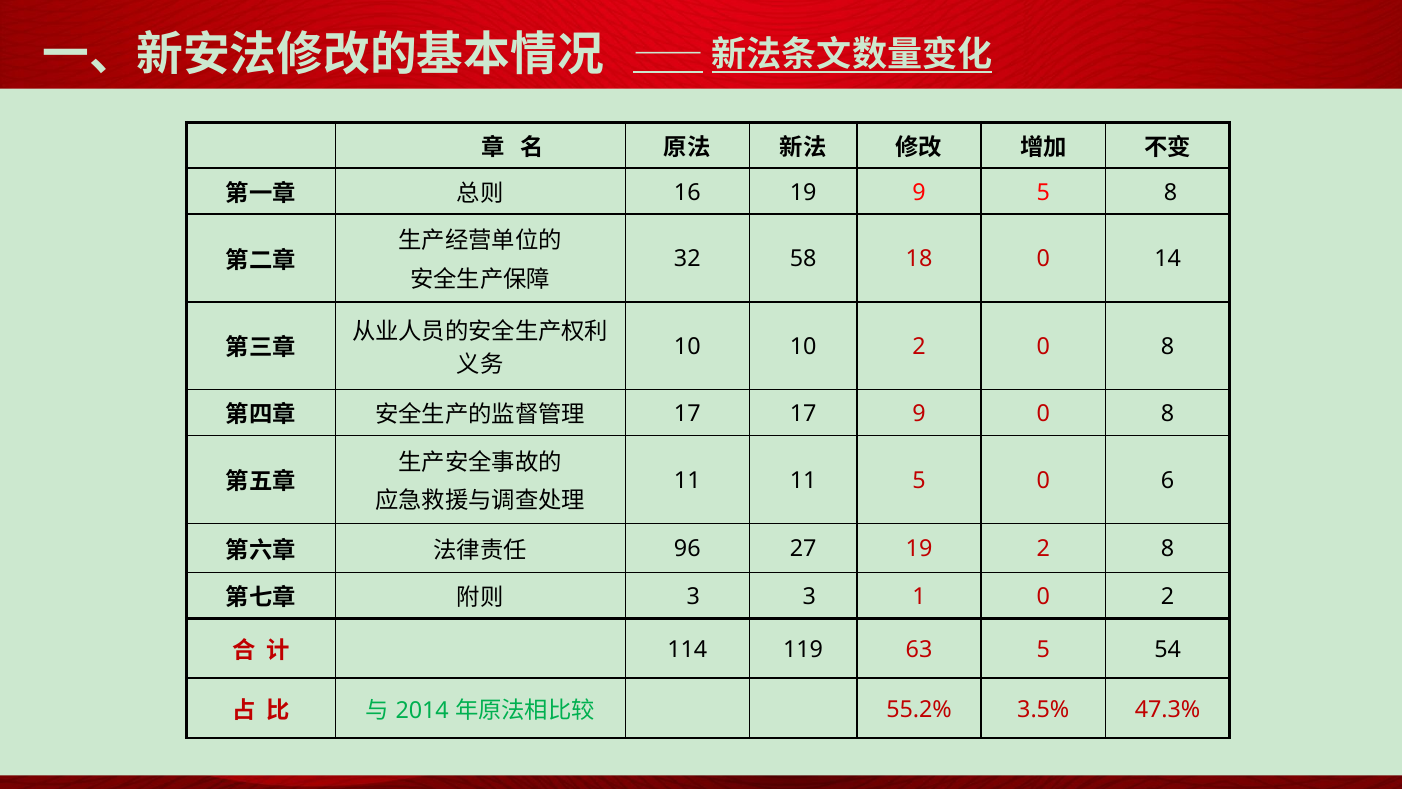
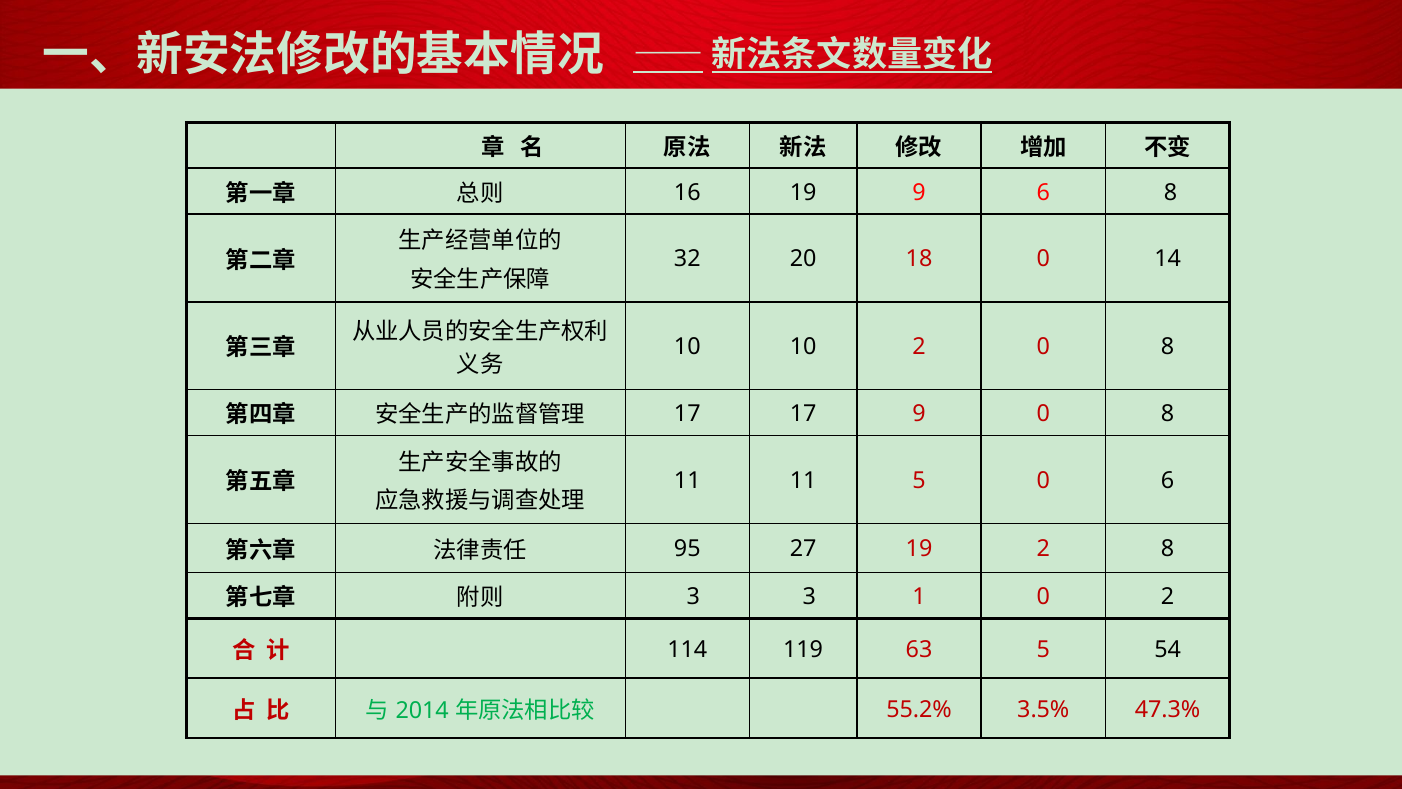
9 5: 5 -> 6 (1043, 192)
58: 58 -> 20 (803, 259)
96: 96 -> 95 (687, 549)
